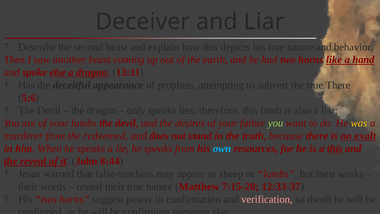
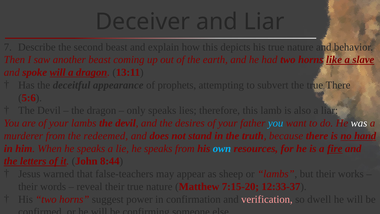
hand: hand -> slave (363, 60)
spoke else: else -> will (58, 72)
you colour: light green -> light blue (276, 123)
was colour: yellow -> white (359, 123)
exalt: exalt -> hand (365, 136)
a this: this -> fire (335, 148)
the reveal: reveal -> letters (33, 161)
